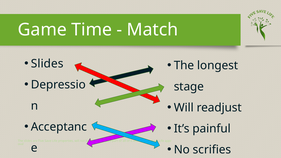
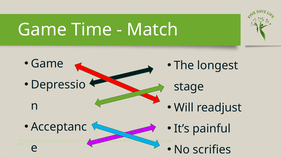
Slides: Slides -> Game (47, 64)
